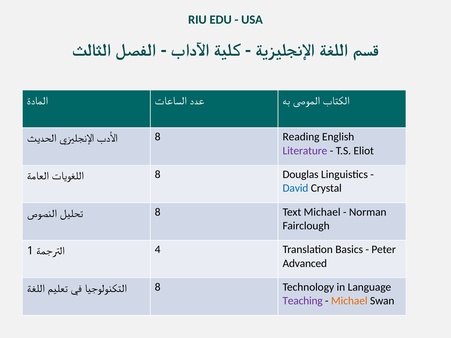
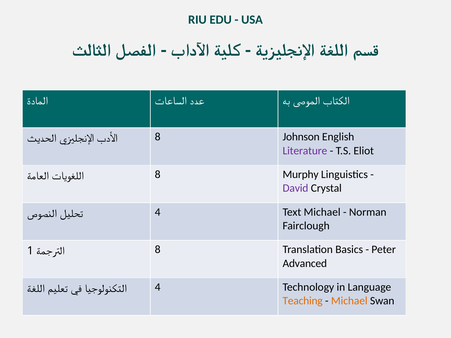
Reading: Reading -> Johnson (301, 137)
Douglas: Douglas -> Murphy (301, 175)
David colour: blue -> purple (295, 188)
8: 8 -> 4 (158, 212)
1 4: 4 -> 8 (158, 250)
8: 8 -> 4 (158, 287)
Teaching colour: purple -> orange (303, 301)
